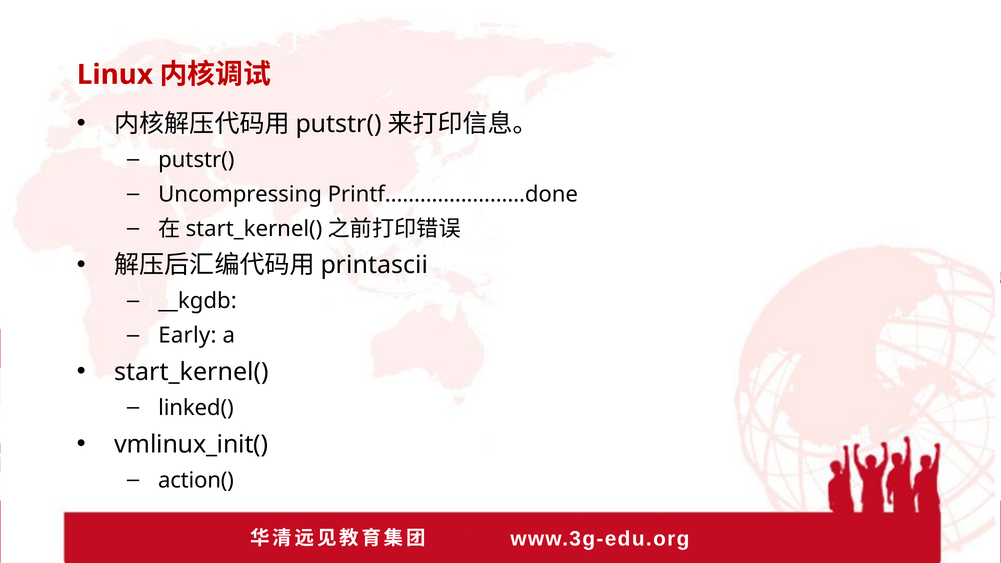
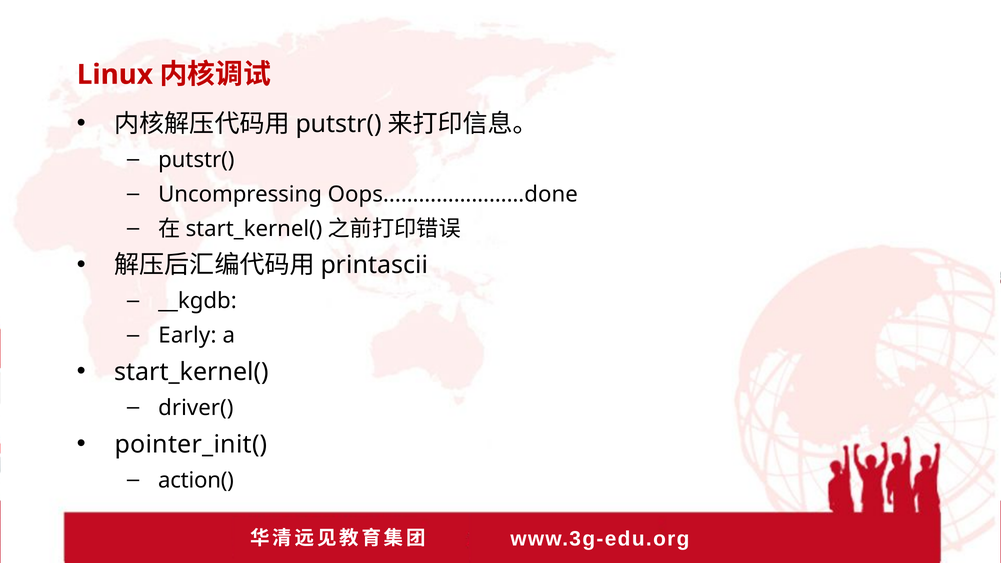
Printf...…………………done: Printf...…………………done -> Oops...…………………done (453, 194)
linked(: linked( -> driver( (196, 408)
vmlinux_init(: vmlinux_init( -> pointer_init( (191, 444)
